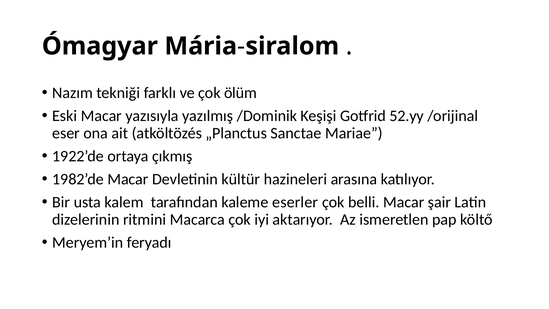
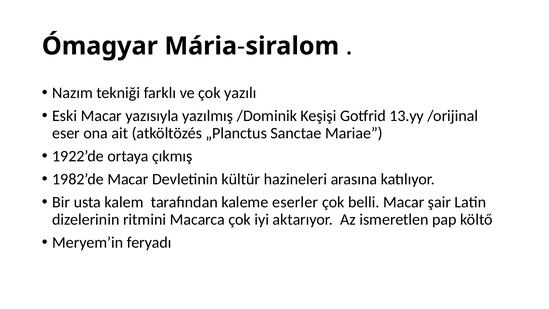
ölüm: ölüm -> yazılı (240, 93)
52.yy: 52.yy -> 13.yy (407, 116)
